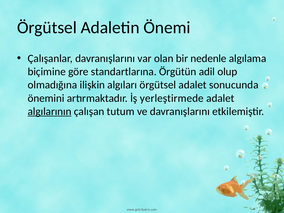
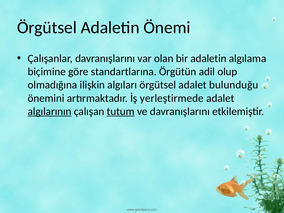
bir nedenle: nedenle -> adaletin (209, 58)
sonucunda: sonucunda -> bulunduğu (234, 85)
tutum underline: none -> present (121, 111)
